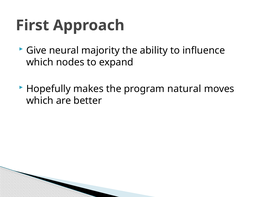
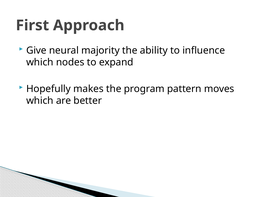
natural: natural -> pattern (184, 89)
